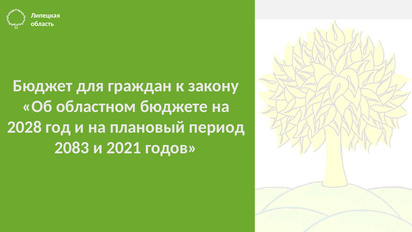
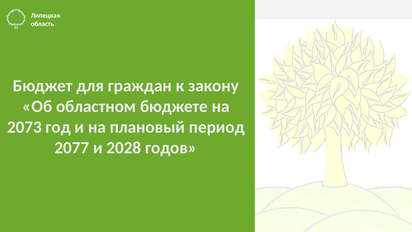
2028: 2028 -> 2073 (24, 127)
2083: 2083 -> 2077 (72, 148)
2021: 2021 -> 2028 (124, 148)
